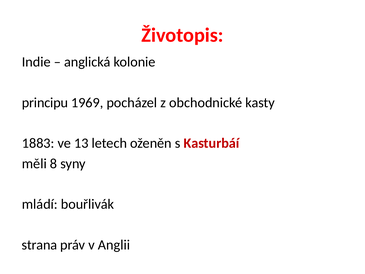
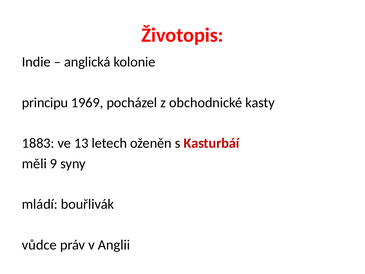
8: 8 -> 9 (54, 163)
strana: strana -> vůdce (39, 245)
